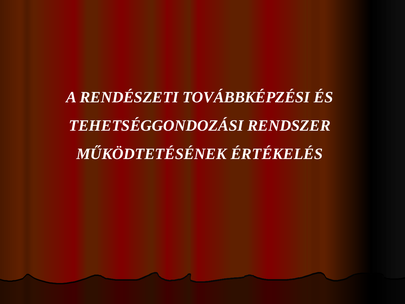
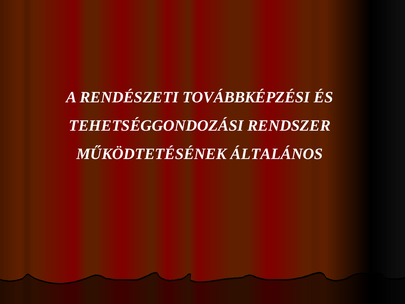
ÉRTÉKELÉS: ÉRTÉKELÉS -> ÁLTALÁNOS (277, 154)
